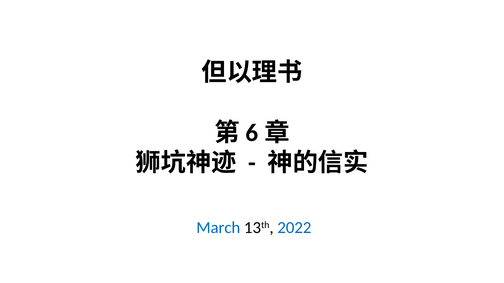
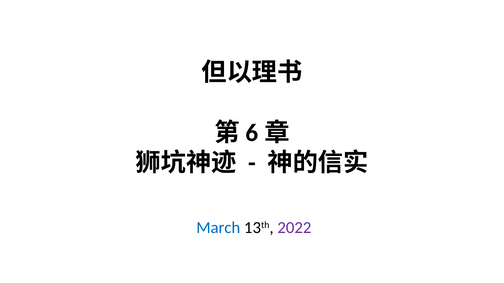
2022 colour: blue -> purple (294, 228)
